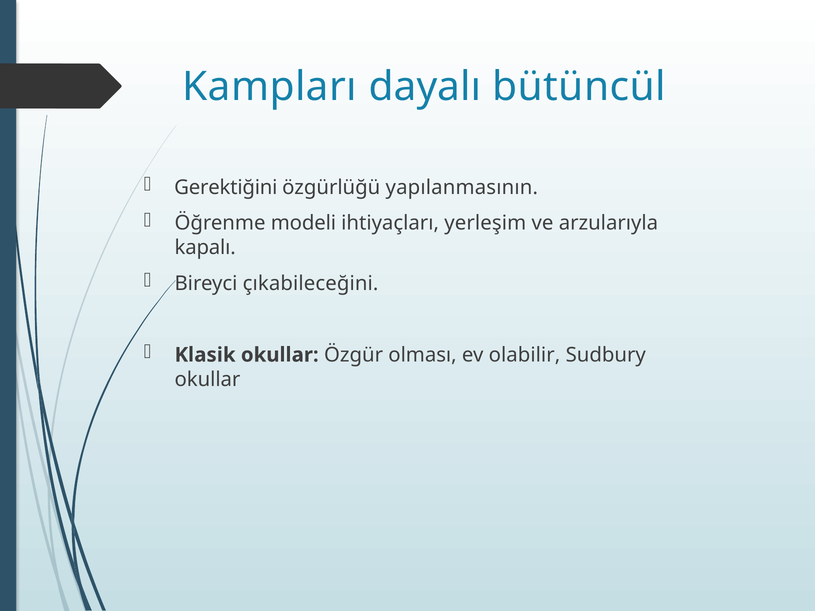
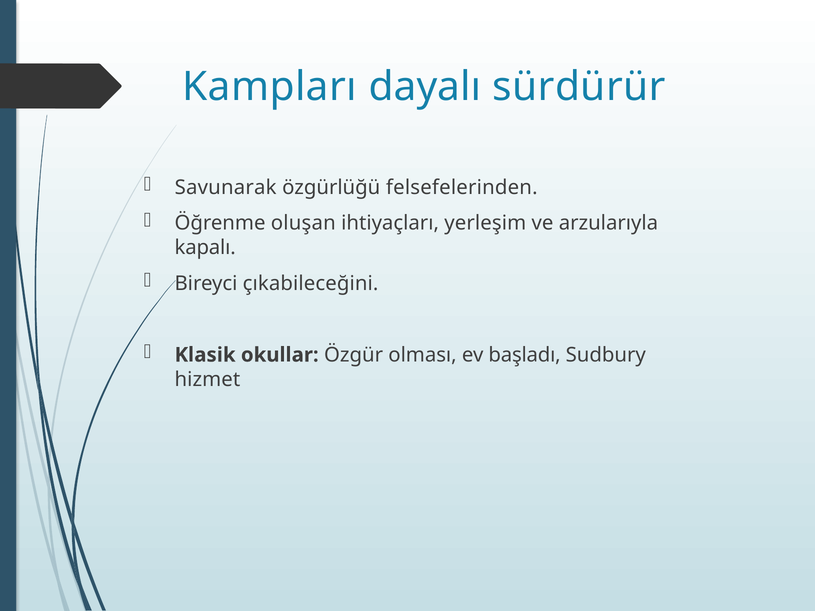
bütüncül: bütüncül -> sürdürür (579, 87)
Gerektiğini: Gerektiğini -> Savunarak (226, 188)
yapılanmasının: yapılanmasının -> felsefelerinden (462, 188)
modeli: modeli -> oluşan (303, 223)
olabilir: olabilir -> başladı (525, 355)
okullar: okullar -> hizmet (207, 380)
